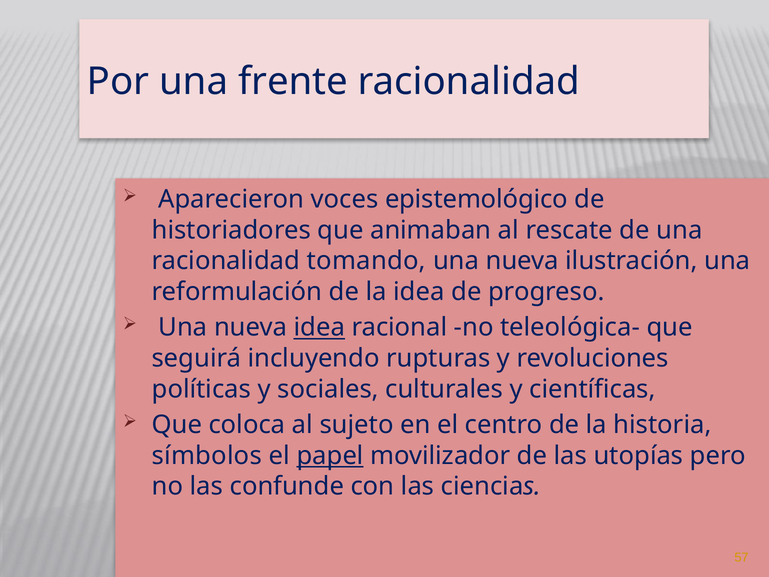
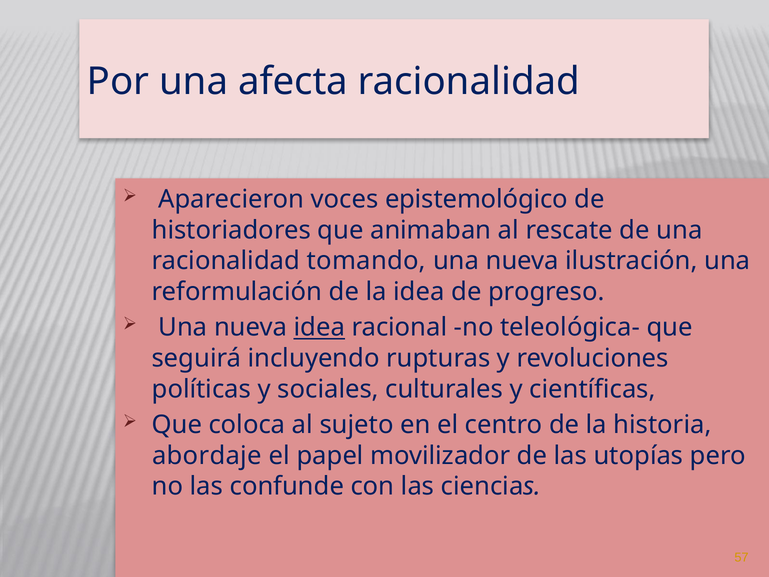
frente: frente -> afecta (293, 81)
símbolos: símbolos -> abordaje (207, 456)
papel underline: present -> none (330, 456)
